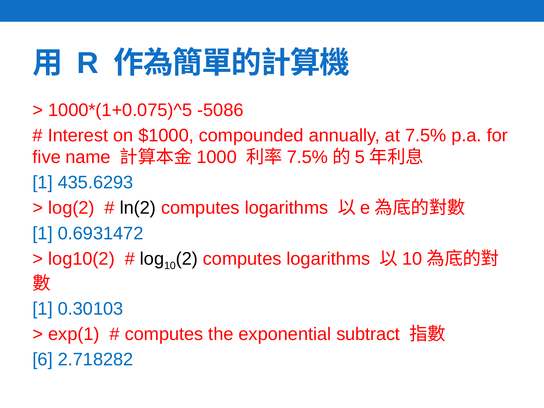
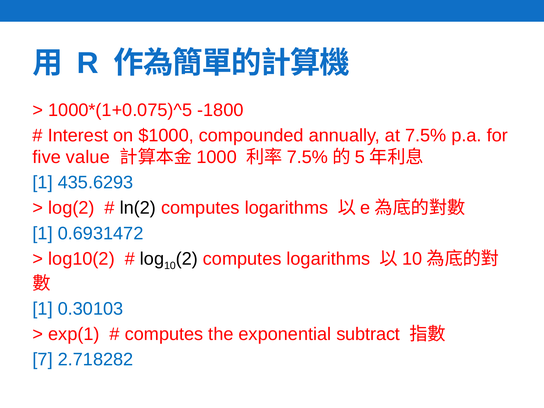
-5086: -5086 -> -1800 (220, 110)
name: name -> value (88, 157)
6: 6 -> 7 (43, 360)
